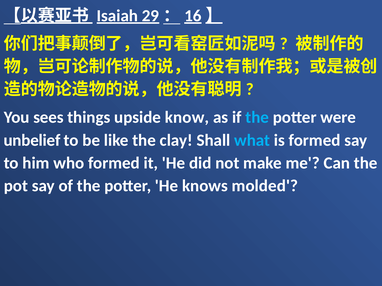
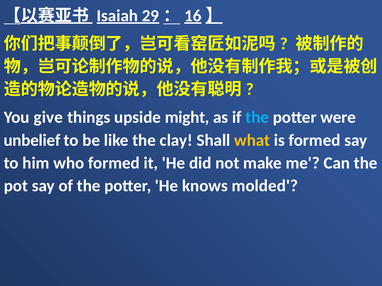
sees: sees -> give (48, 118)
know: know -> might (187, 118)
what colour: light blue -> yellow (252, 140)
